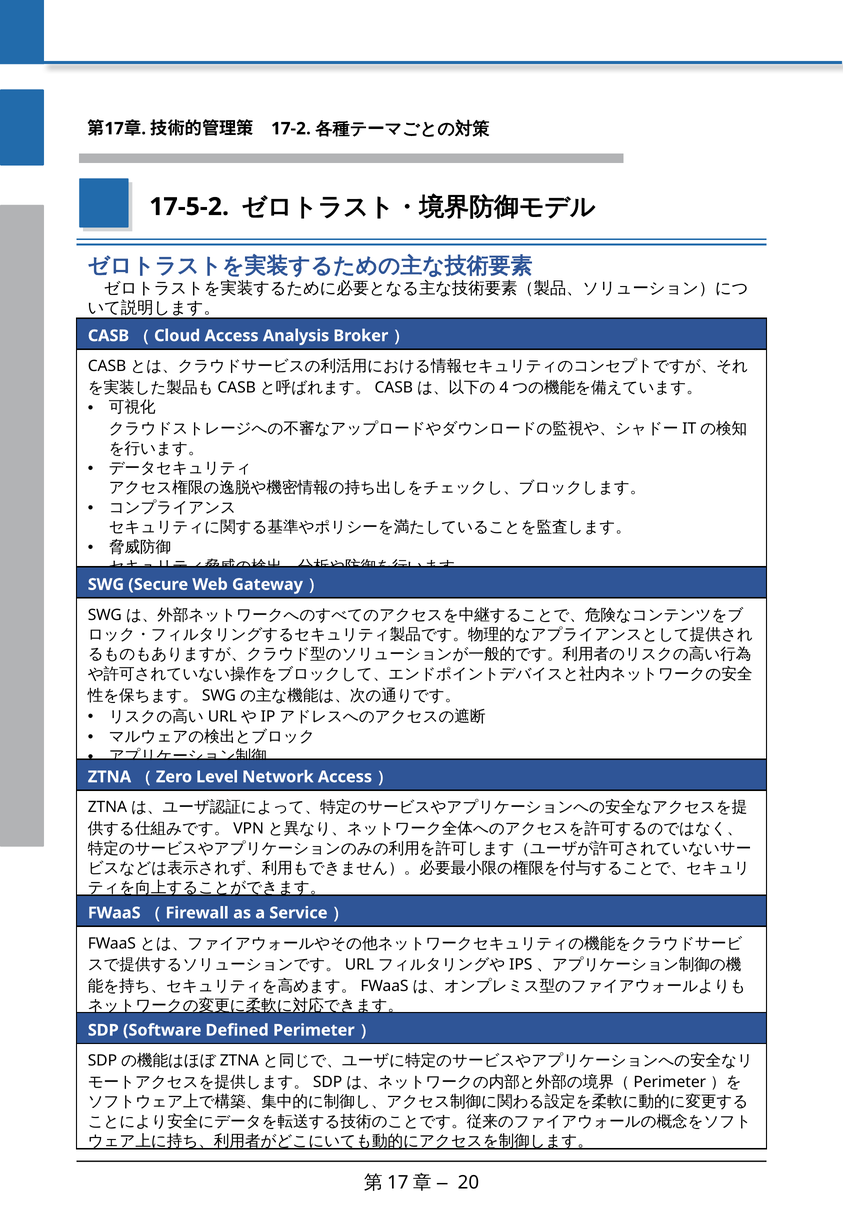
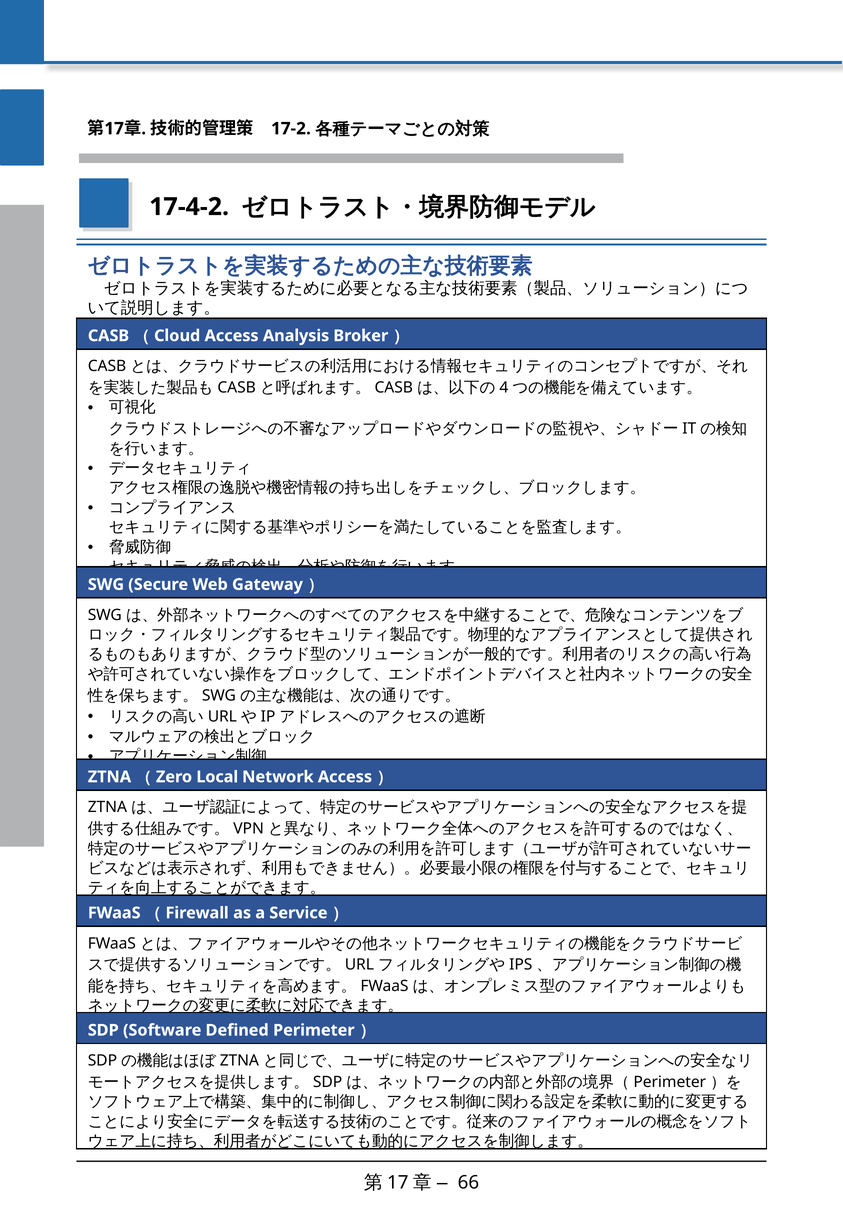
17-5-2: 17-5-2 -> 17-4-2 (189, 207)
Level: Level -> Local (217, 777)
20: 20 -> 66 (468, 1182)
